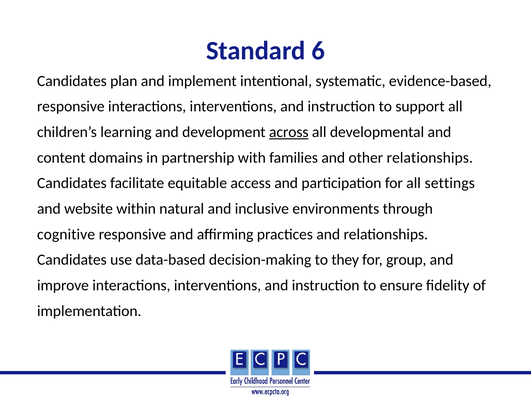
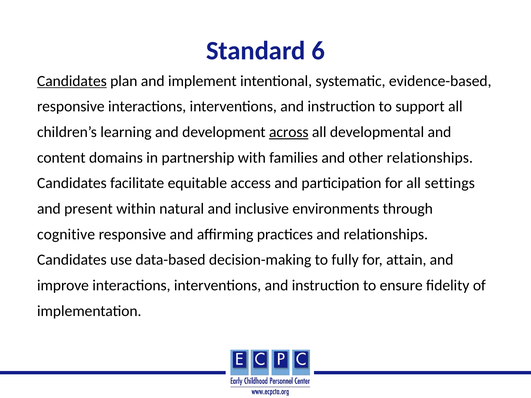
Candidates underline: none -> present (72, 81)
website: website -> present (88, 209)
they: they -> fully (345, 260)
group: group -> attain (406, 260)
